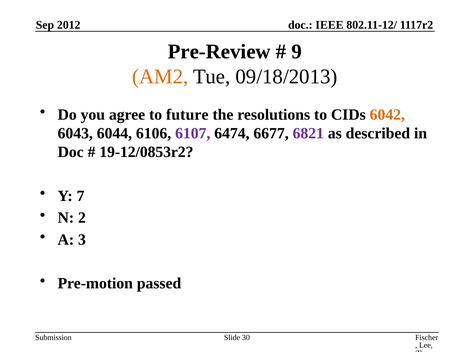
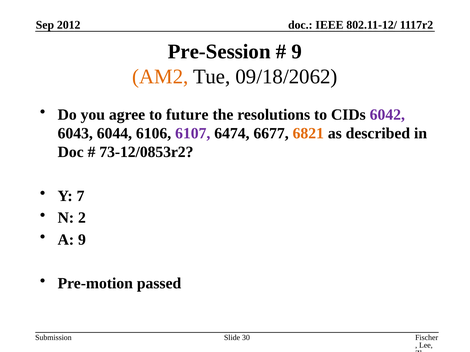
Pre-Review: Pre-Review -> Pre-Session (219, 52)
09/18/2013: 09/18/2013 -> 09/18/2062 (287, 77)
6042 colour: orange -> purple (387, 115)
6821 colour: purple -> orange (308, 133)
19-12/0853r2: 19-12/0853r2 -> 73-12/0853r2 (146, 152)
A 3: 3 -> 9 (82, 240)
